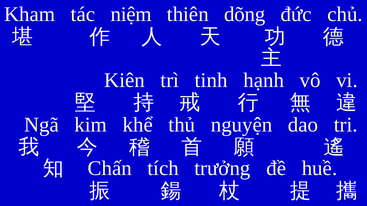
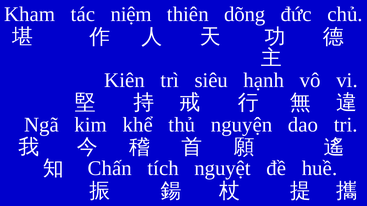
tinh: tinh -> siêu (211, 80)
trưởng: trưởng -> nguyệt (222, 169)
